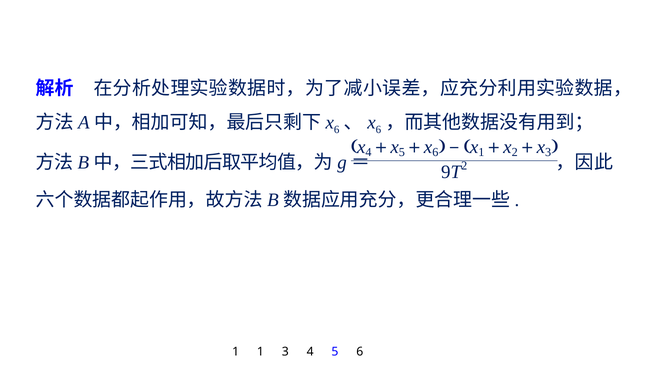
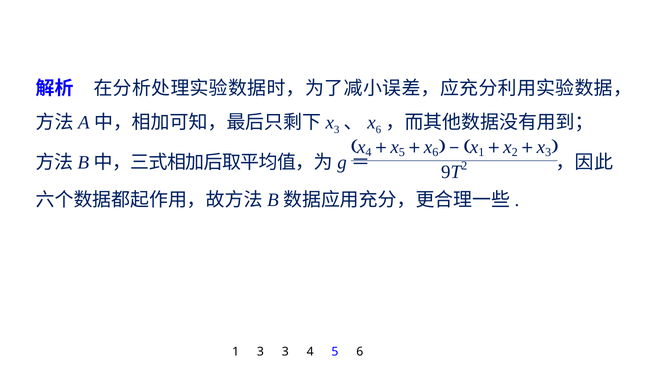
6: 6 -> 3 (337, 130)
1 1: 1 -> 3 (260, 352)
